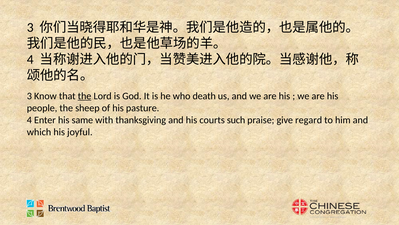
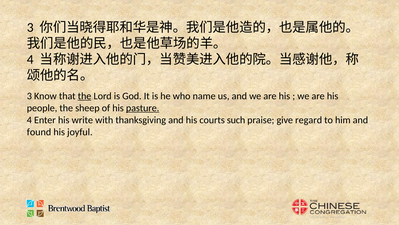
death: death -> name (204, 96)
pasture underline: none -> present (143, 108)
same: same -> write (82, 120)
which: which -> found (39, 132)
